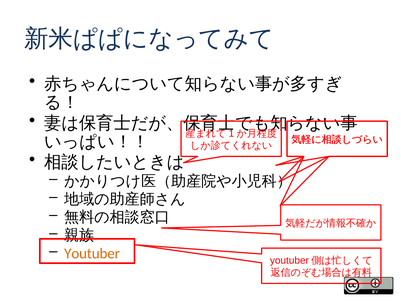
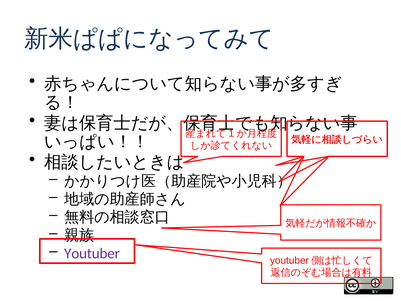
Youtuber colour: orange -> purple (92, 253)
